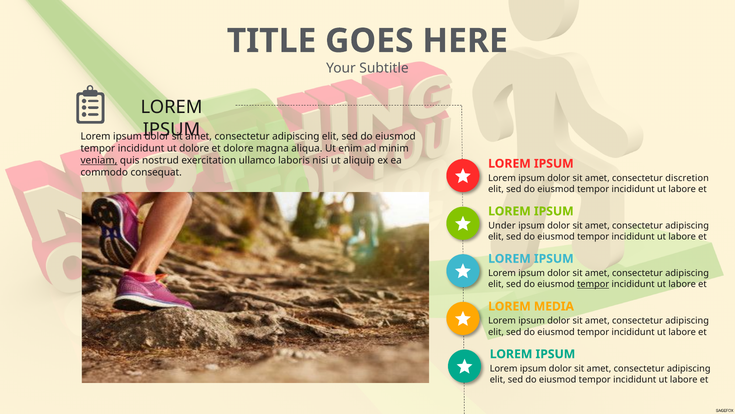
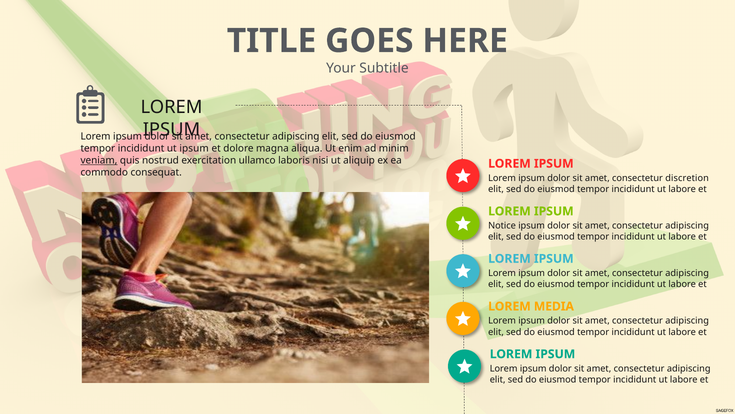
ut dolore: dolore -> ipsum (194, 148)
Under: Under -> Notice (502, 226)
tempor underline: present -> none (593, 284)
